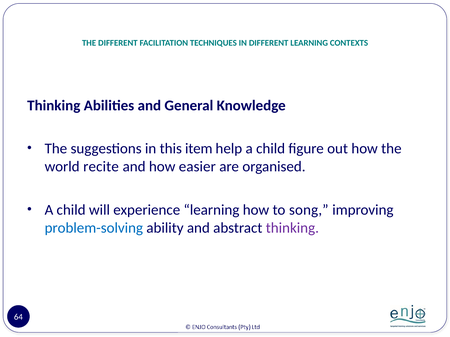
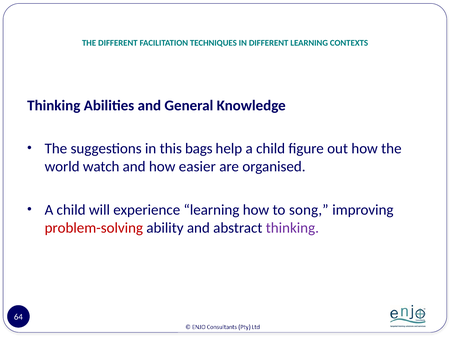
item: item -> bags (199, 149)
recite: recite -> watch (101, 167)
problem-solving colour: blue -> red (94, 228)
